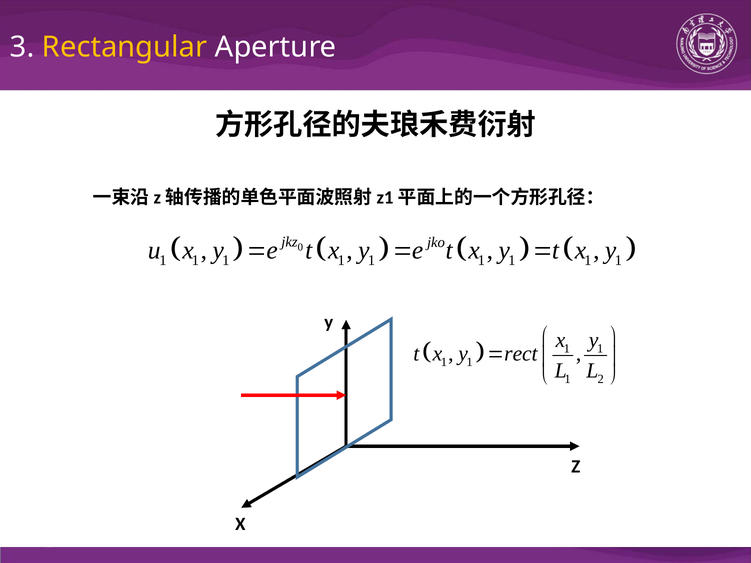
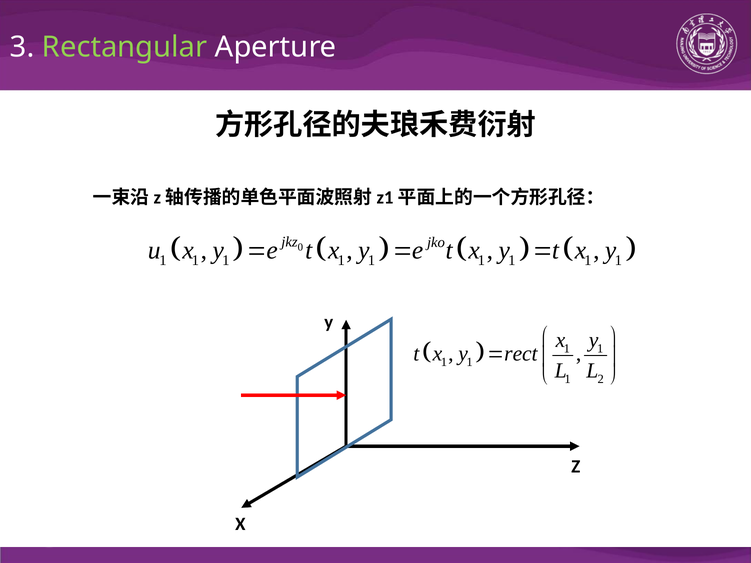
Rectangular colour: yellow -> light green (125, 47)
